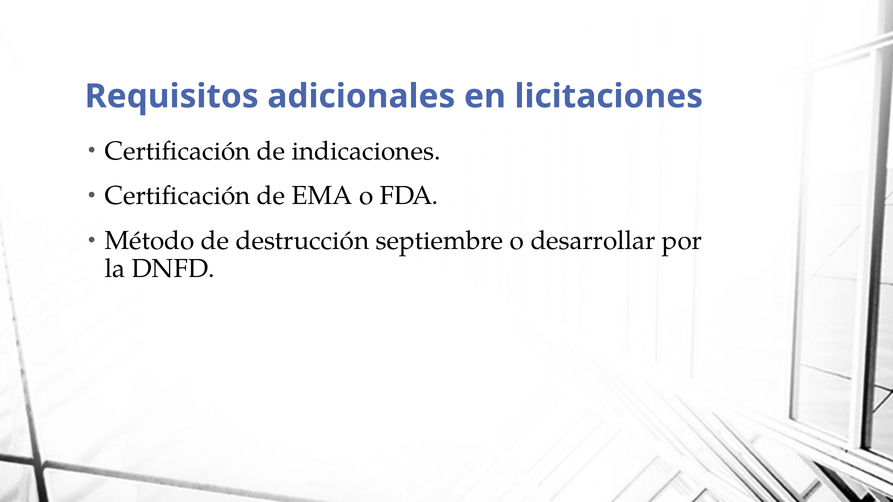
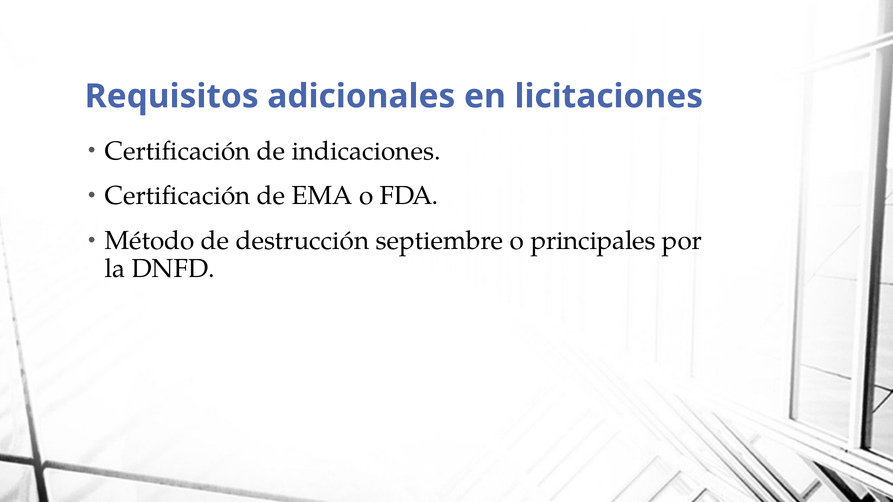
desarrollar: desarrollar -> principales (593, 241)
